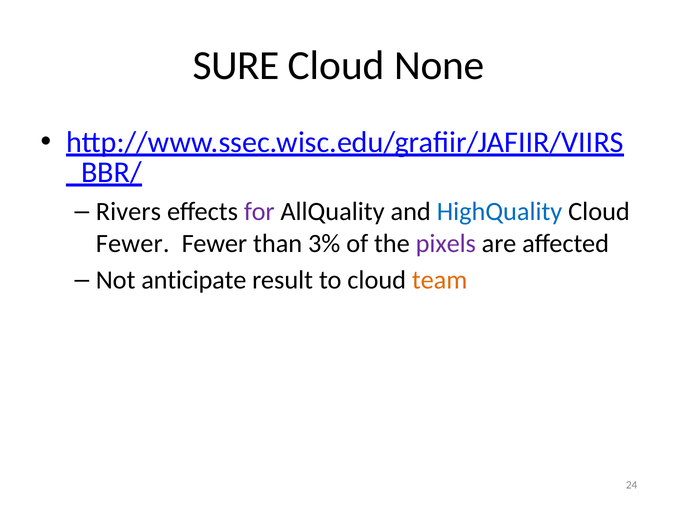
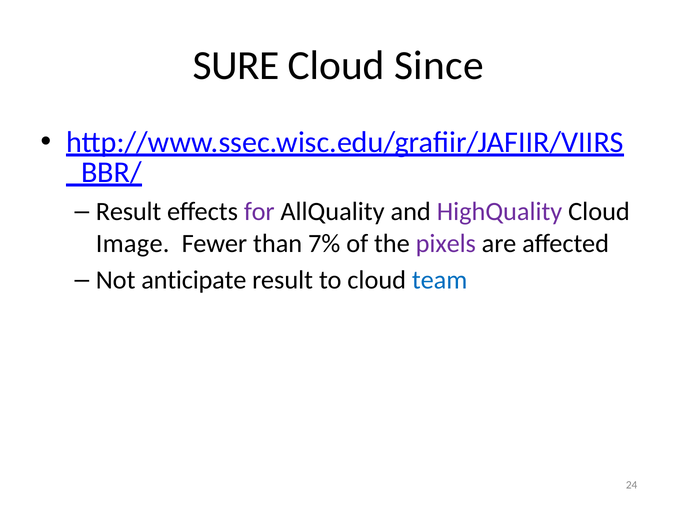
None: None -> Since (439, 66)
Rivers: Rivers -> Result (129, 212)
HighQuality colour: blue -> purple (500, 212)
Fewer: Fewer -> Image (133, 244)
3%: 3% -> 7% (324, 244)
team colour: orange -> blue (440, 281)
